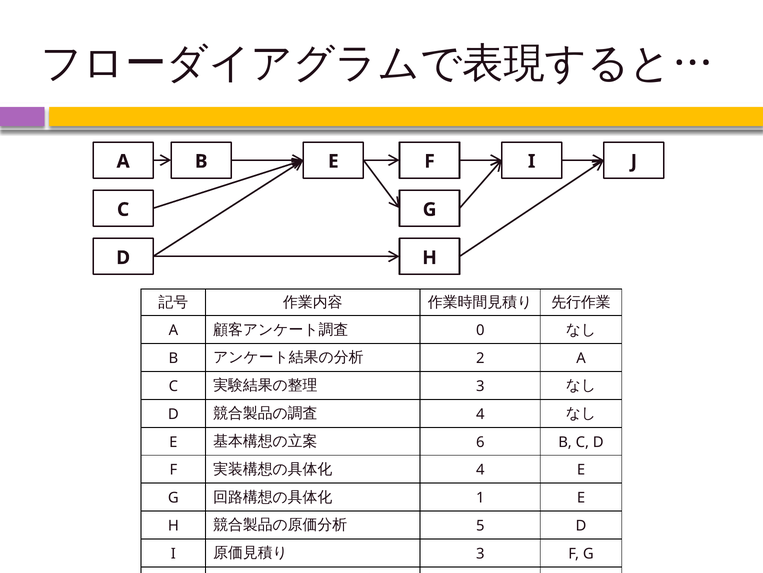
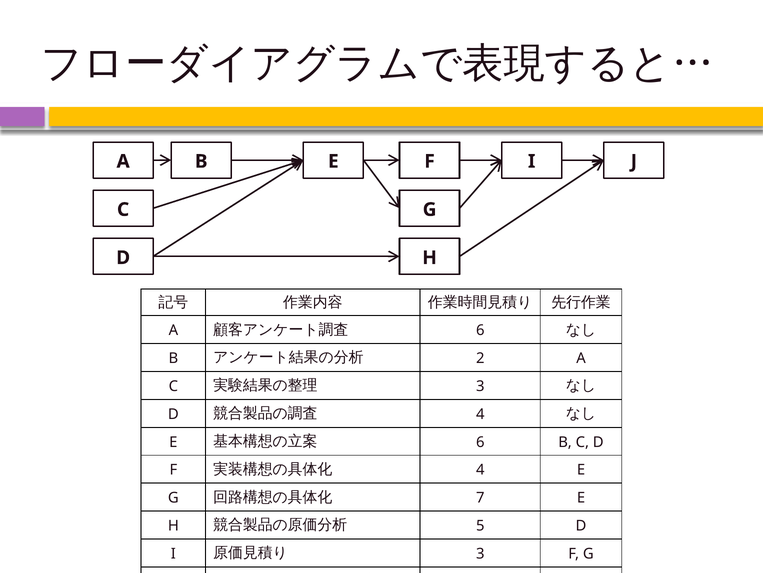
0: 0 -> 6 (480, 330)
1: 1 -> 7 (480, 497)
